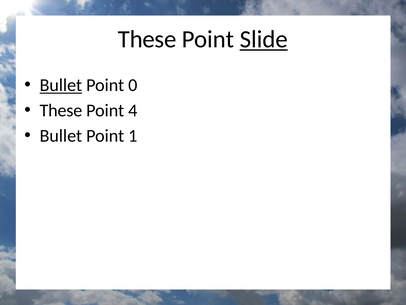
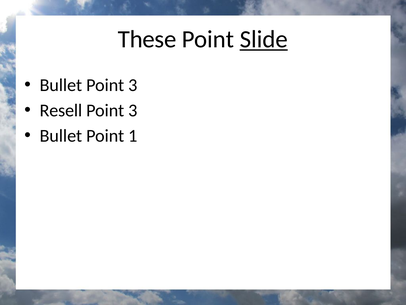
Bullet underline: present -> none (61, 85)
0: 0 -> 3 (133, 85)
These: These -> Resell (61, 110)
4: 4 -> 3 (133, 110)
